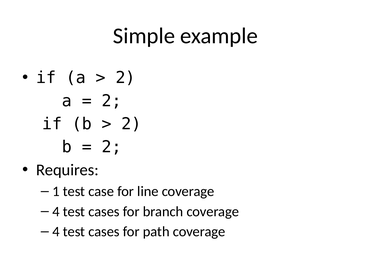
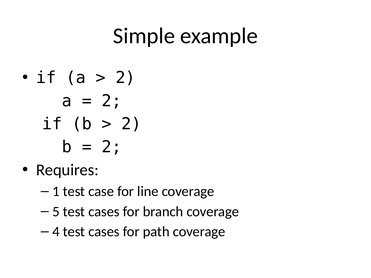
4: 4 -> 5 (56, 212)
